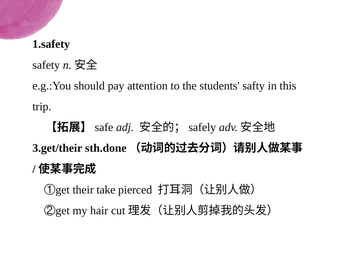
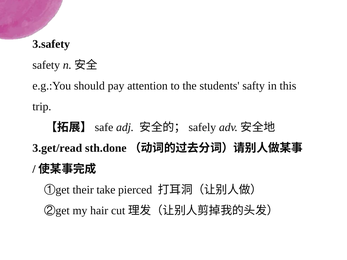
1.safety: 1.safety -> 3.safety (51, 44)
3.get/their: 3.get/their -> 3.get/read (57, 148)
